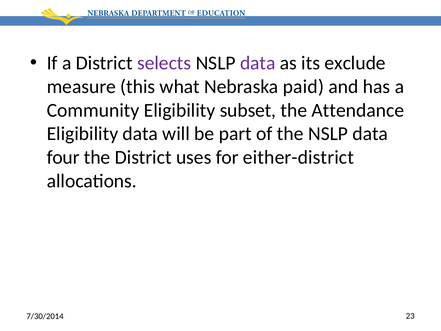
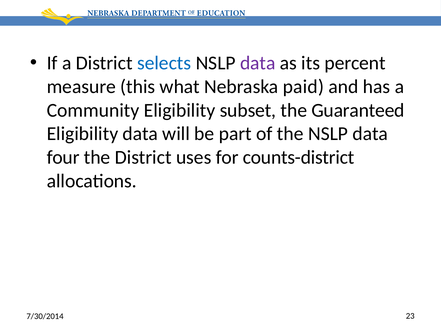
selects colour: purple -> blue (164, 63)
exclude: exclude -> percent (355, 63)
Attendance: Attendance -> Guaranteed (358, 110)
either-district: either-district -> counts-district (299, 157)
